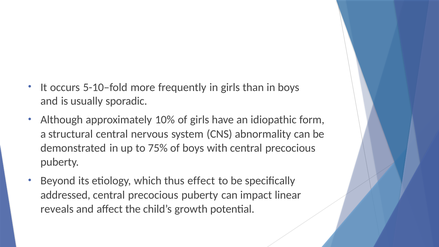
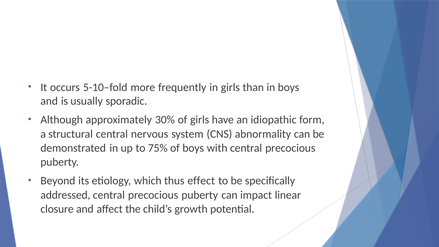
10%: 10% -> 30% (165, 120)
reveals: reveals -> closure (57, 209)
